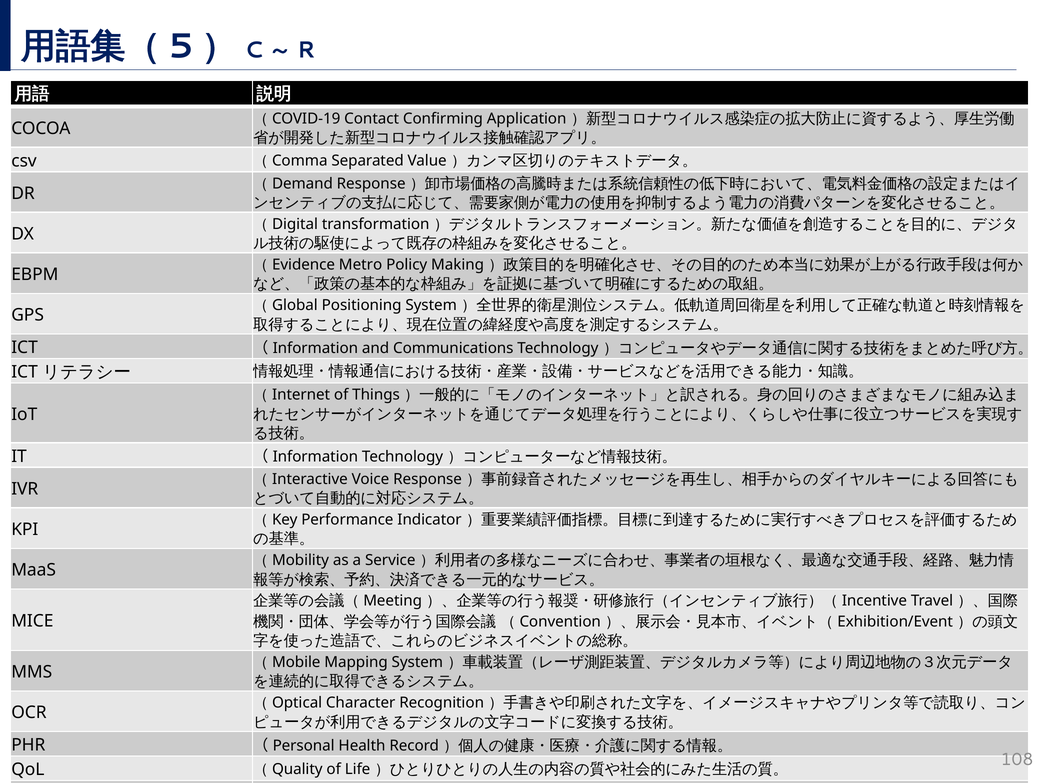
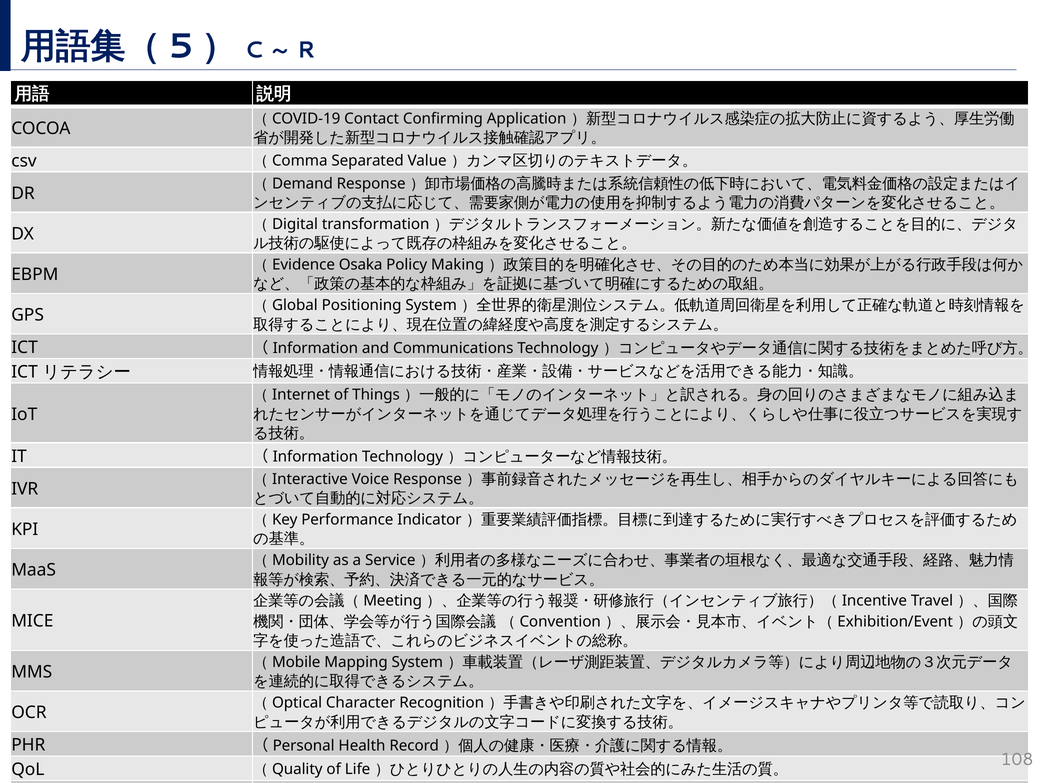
Metro: Metro -> Osaka (361, 265)
